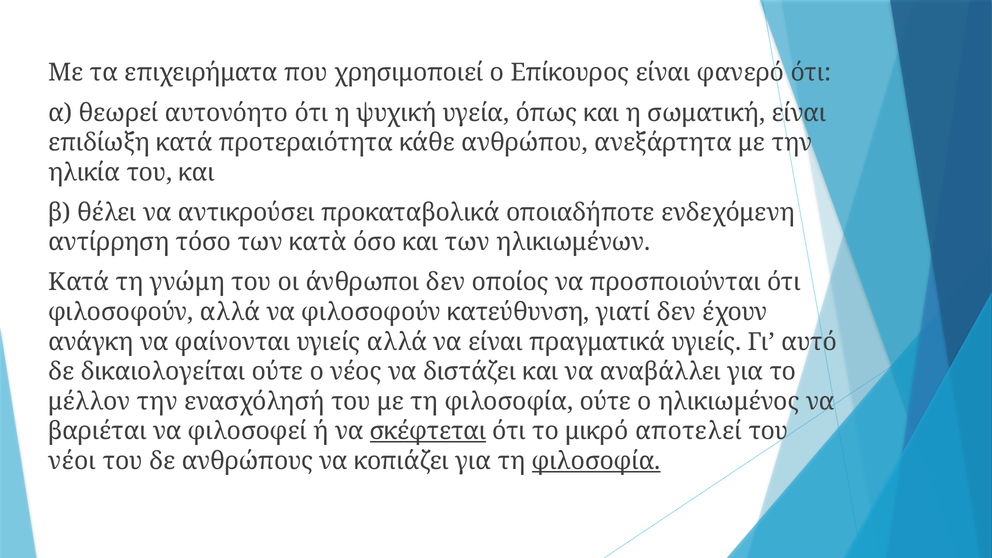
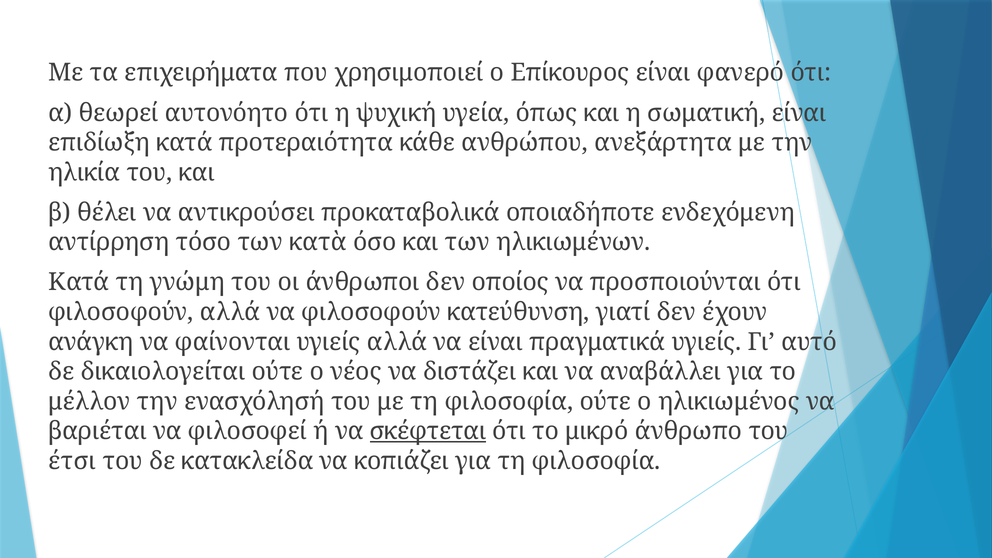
αποτελεί: αποτελεί -> άνθρωπο (689, 431)
νέοι: νέοι -> έτσι (72, 461)
ανθρώπους: ανθρώπους -> κατακλείδα (247, 461)
φιλοσοφία underline: present -> none (596, 461)
